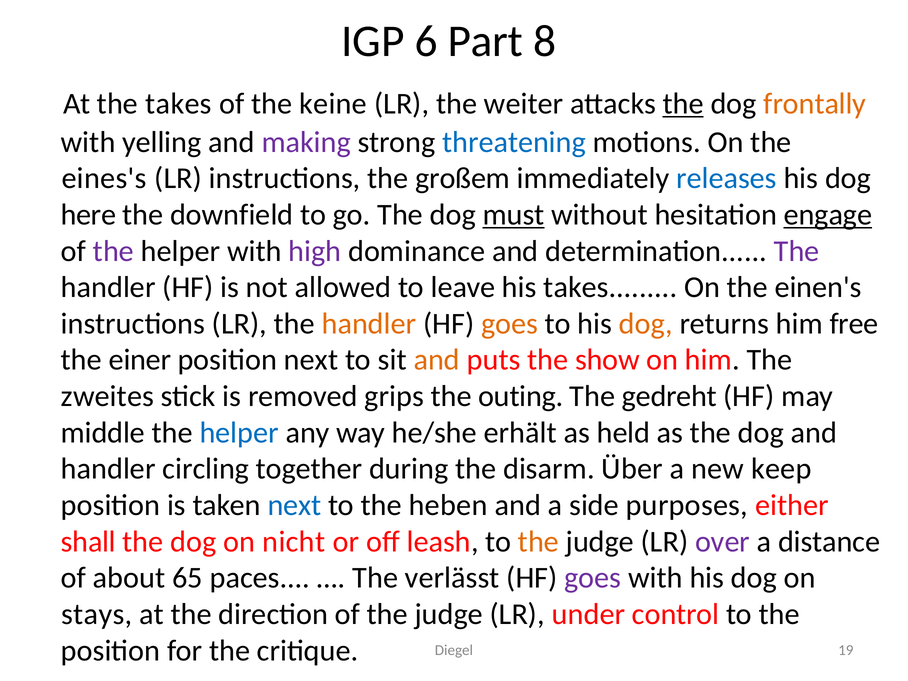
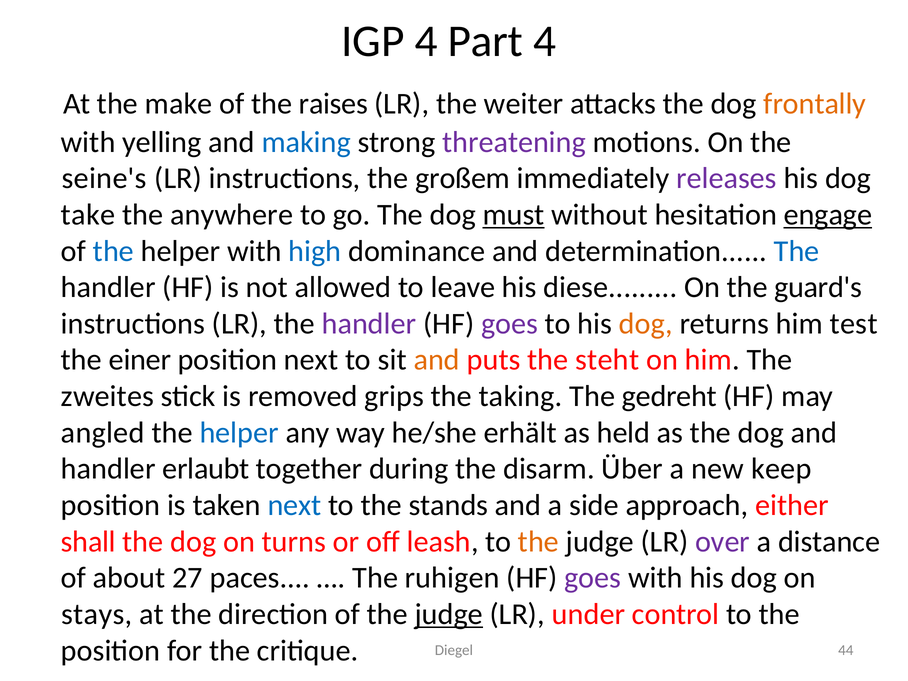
IGP 6: 6 -> 4 (426, 41)
Part 8: 8 -> 4 (545, 41)
the takes: takes -> make (179, 104)
keine: keine -> raises (333, 104)
the underline: present -> none (683, 104)
making colour: purple -> blue (306, 142)
threatening colour: blue -> purple (514, 142)
eines's: eines's -> seine's (104, 178)
releases colour: blue -> purple (727, 178)
here: here -> take (88, 215)
downfield: downfield -> anywhere (232, 215)
the colour: purple -> blue (113, 251)
high colour: purple -> blue (315, 251)
The colour: purple -> blue (797, 251)
his takes: takes -> diese (610, 287)
einen's: einen's -> guard's (818, 287)
handler colour: orange -> purple (369, 324)
goes colour: orange -> purple (510, 324)
free: free -> test (854, 324)
show: show -> steht (607, 360)
outing: outing -> taking (521, 396)
middle: middle -> angled (103, 433)
circling: circling -> erlaubt (206, 469)
heben: heben -> stands (448, 505)
purposes: purposes -> approach (687, 505)
nicht: nicht -> turns (294, 542)
65: 65 -> 27 (187, 578)
verlässt: verlässt -> ruhigen (452, 578)
judge underline: none -> present (449, 614)
19: 19 -> 44 (846, 650)
